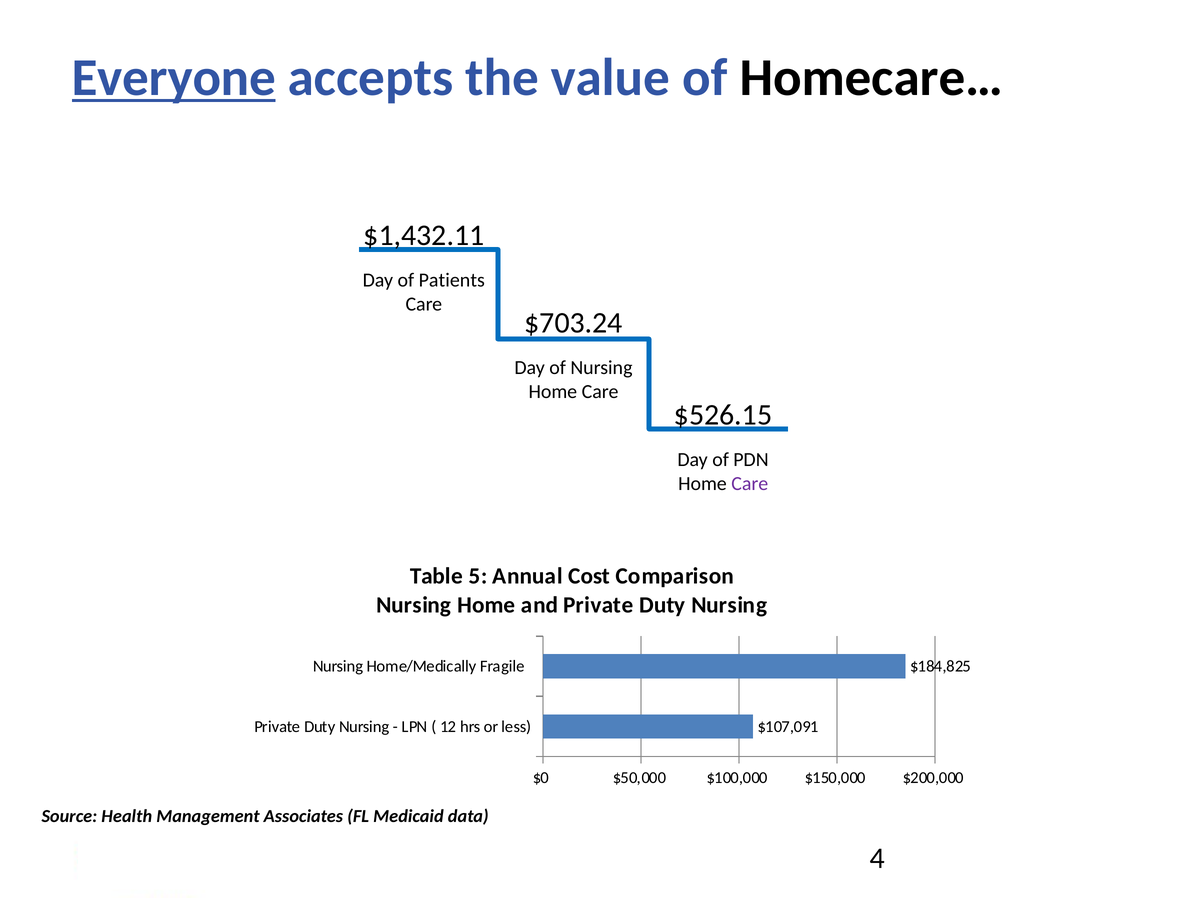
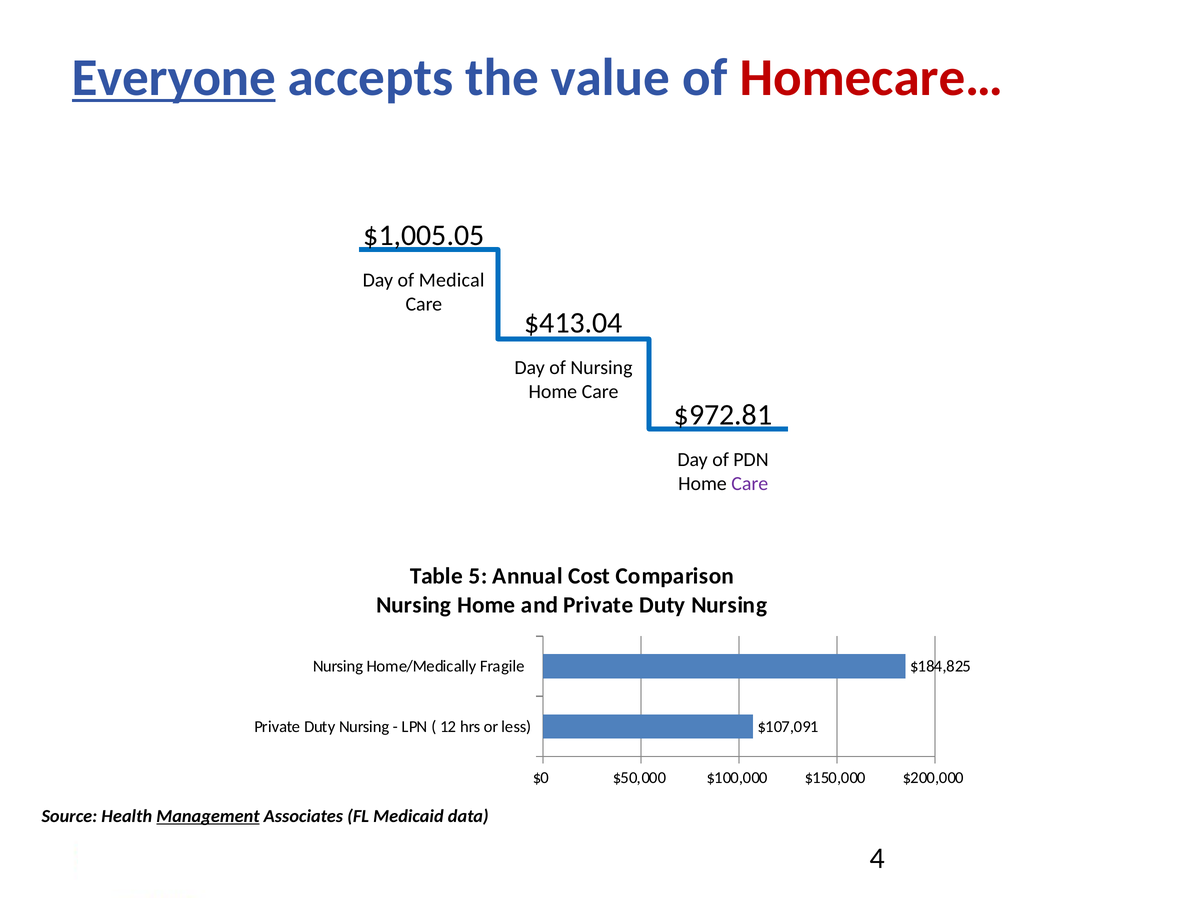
Homecare… colour: black -> red (871, 78)
$1,432.11: $1,432.11 -> $1,005.05 (424, 235)
Patients: Patients -> Medical (452, 280)
$703.24: $703.24 -> $413.04 (573, 323)
$526.15: $526.15 -> $972.81 (723, 415)
Management underline: none -> present (208, 816)
